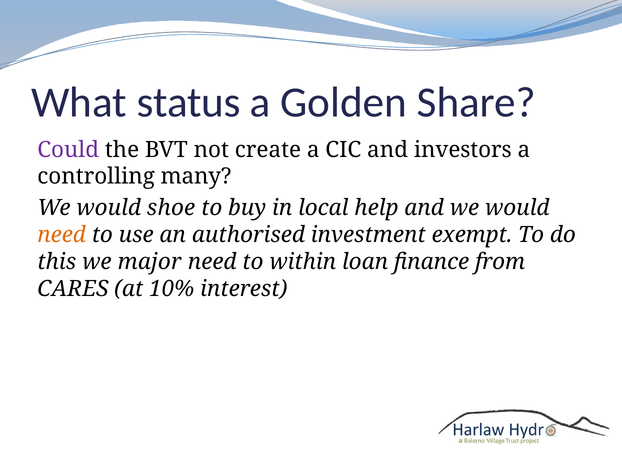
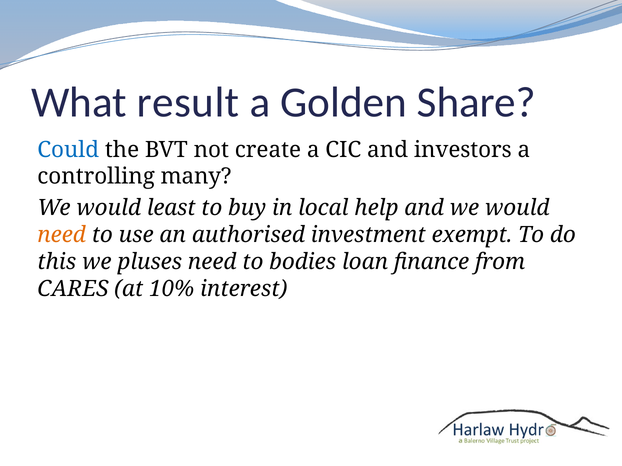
status: status -> result (188, 103)
Could colour: purple -> blue (68, 150)
shoe: shoe -> least (171, 208)
major: major -> pluses (150, 262)
within: within -> bodies (303, 262)
